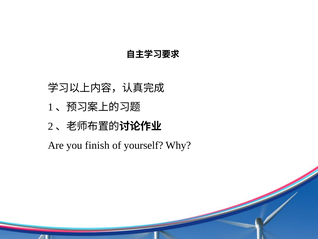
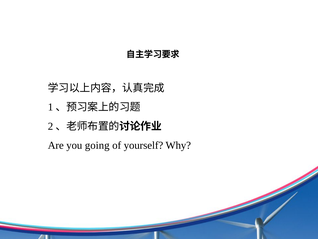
finish: finish -> going (97, 145)
